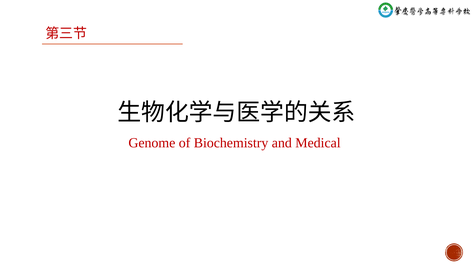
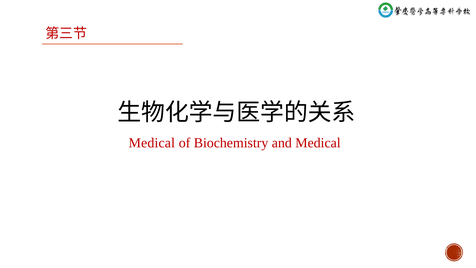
Genome: Genome -> Medical (152, 143)
